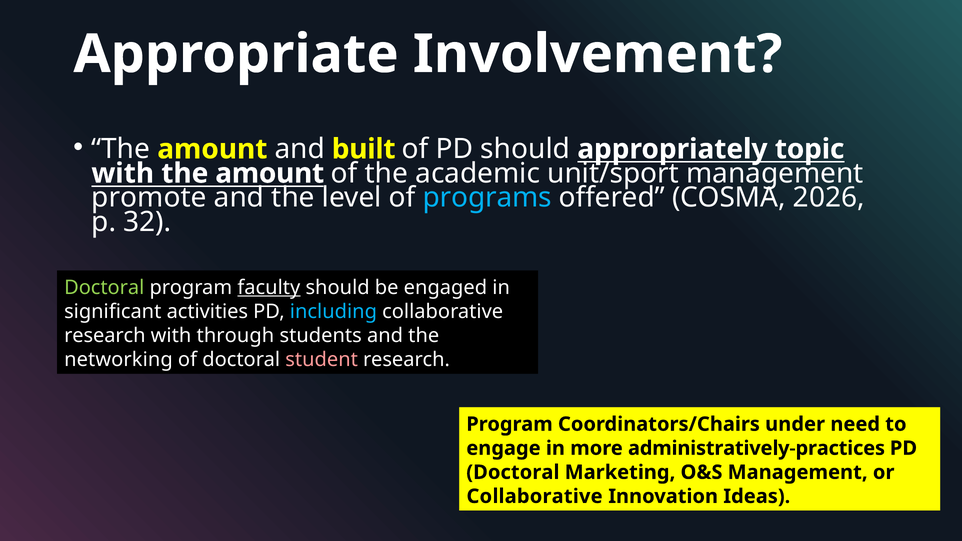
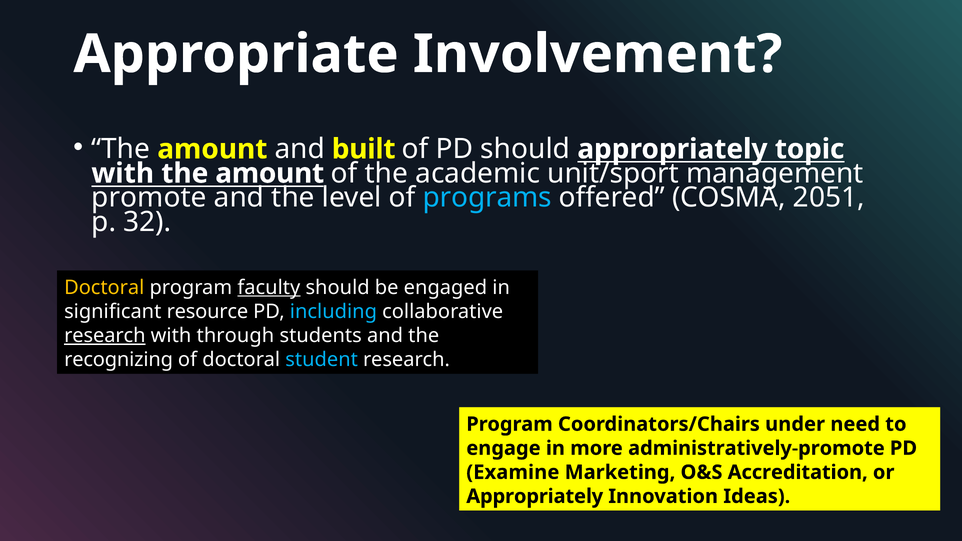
2026: 2026 -> 2051 (829, 198)
Doctoral colour: light green -> yellow (104, 288)
activities: activities -> resource (207, 312)
research underline: none -> present (105, 336)
networking: networking -> recognizing (119, 360)
student colour: pink -> light blue (322, 360)
administratively-practices: administratively-practices -> administratively-promote (756, 448)
Doctoral: Doctoral -> Examine (513, 472)
O&S Management: Management -> Accreditation (798, 472)
Collaborative: Collaborative -> Appropriately (535, 496)
